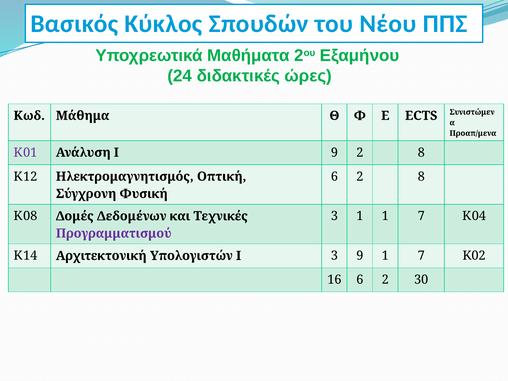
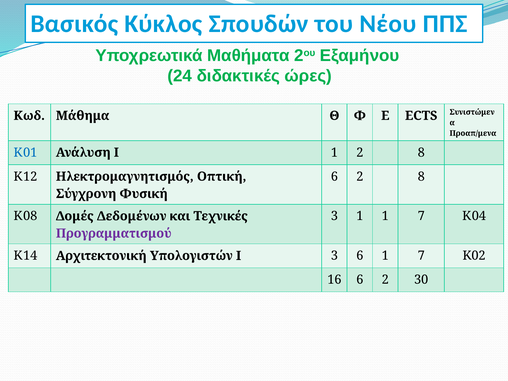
Κ01 colour: purple -> blue (25, 152)
Ι 9: 9 -> 1 (334, 152)
3 9: 9 -> 6 (360, 256)
